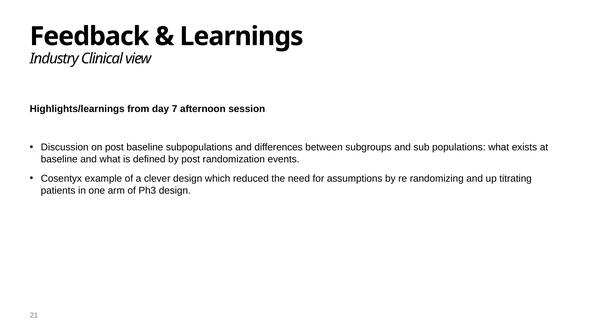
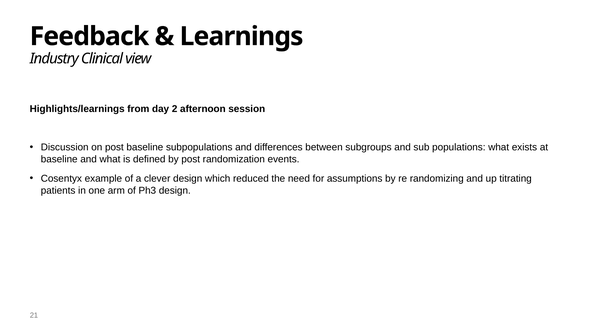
7: 7 -> 2 (175, 109)
